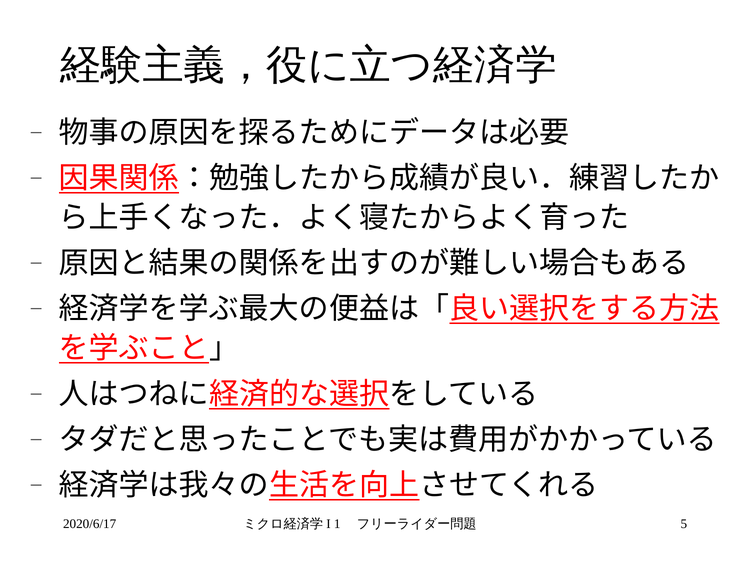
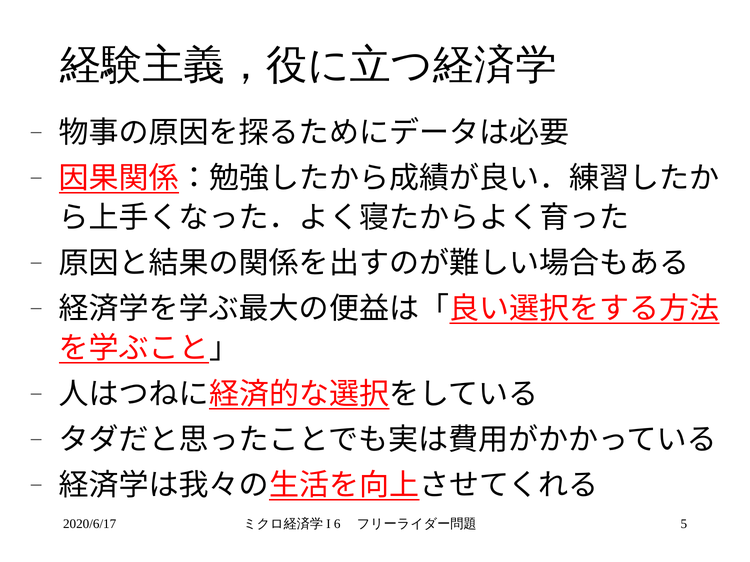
1: 1 -> 6 (337, 525)
